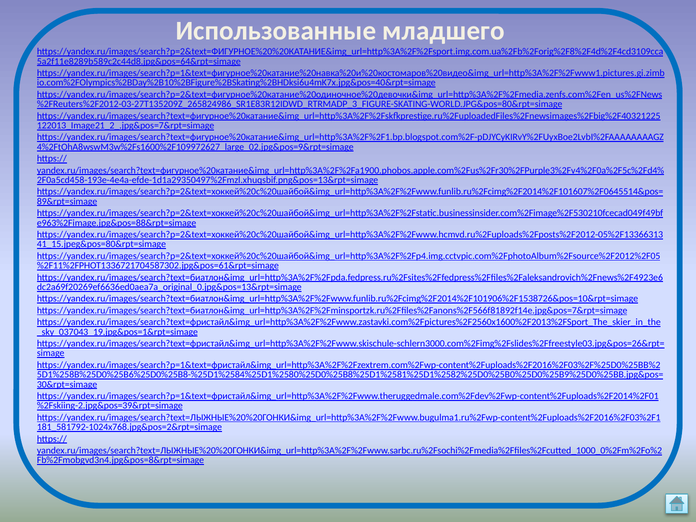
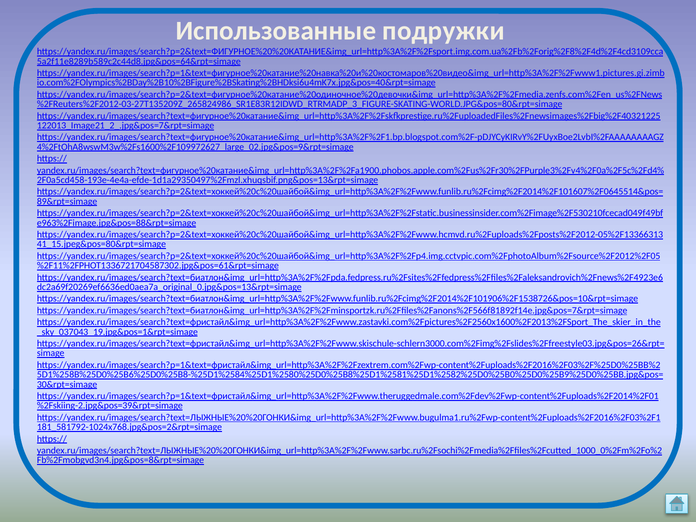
младшего: младшего -> подружки (444, 31)
